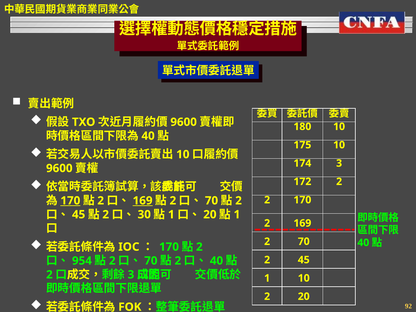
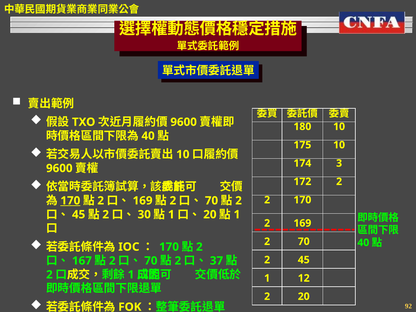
169 underline: present -> none (143, 201)
954: 954 -> 167 (82, 261)
40: 40 -> 37 (216, 261)
3: 3 -> 1 (131, 275)
1 10: 10 -> 12 (304, 278)
